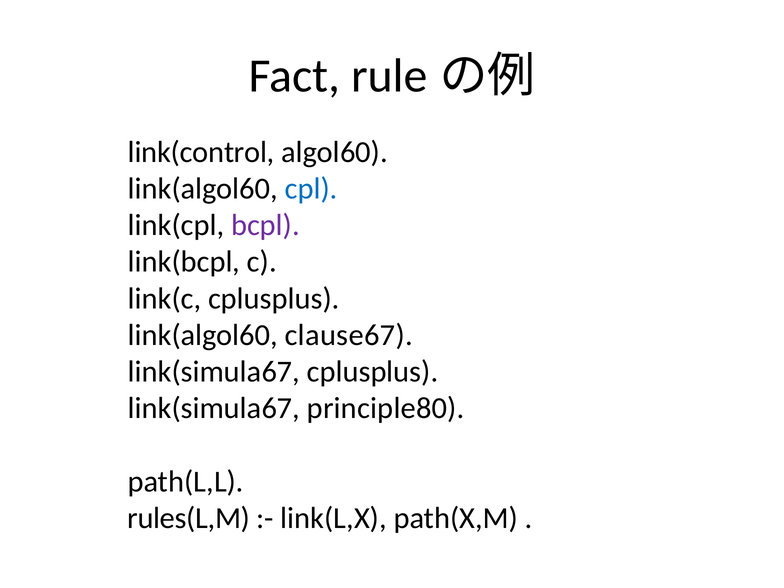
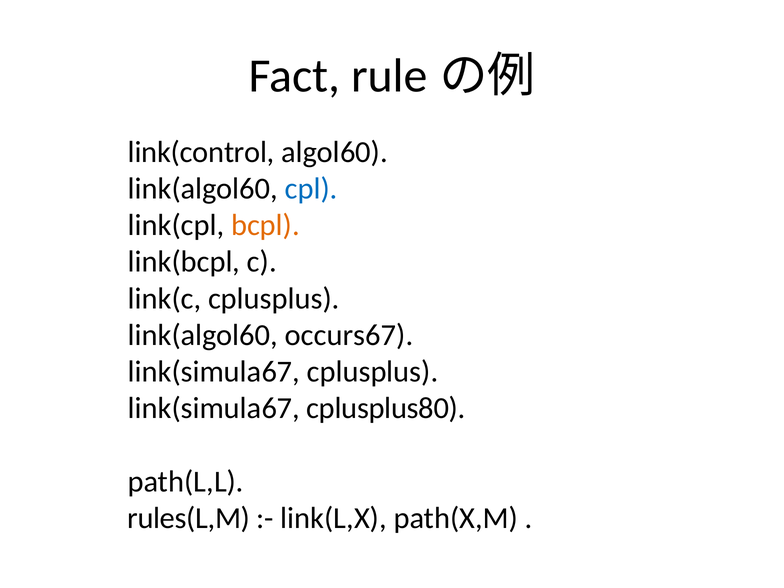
bcpl colour: purple -> orange (265, 225)
clause67: clause67 -> occurs67 (349, 335)
principle80: principle80 -> cplusplus80 (386, 408)
